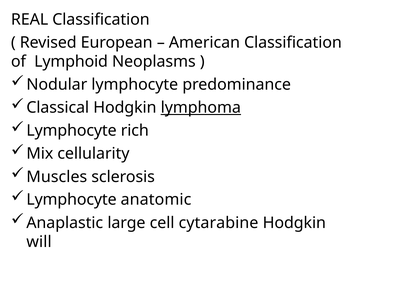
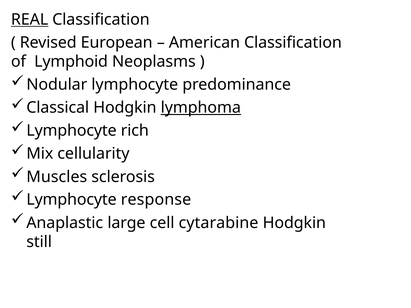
REAL underline: none -> present (30, 19)
anatomic: anatomic -> response (156, 200)
will: will -> still (39, 242)
